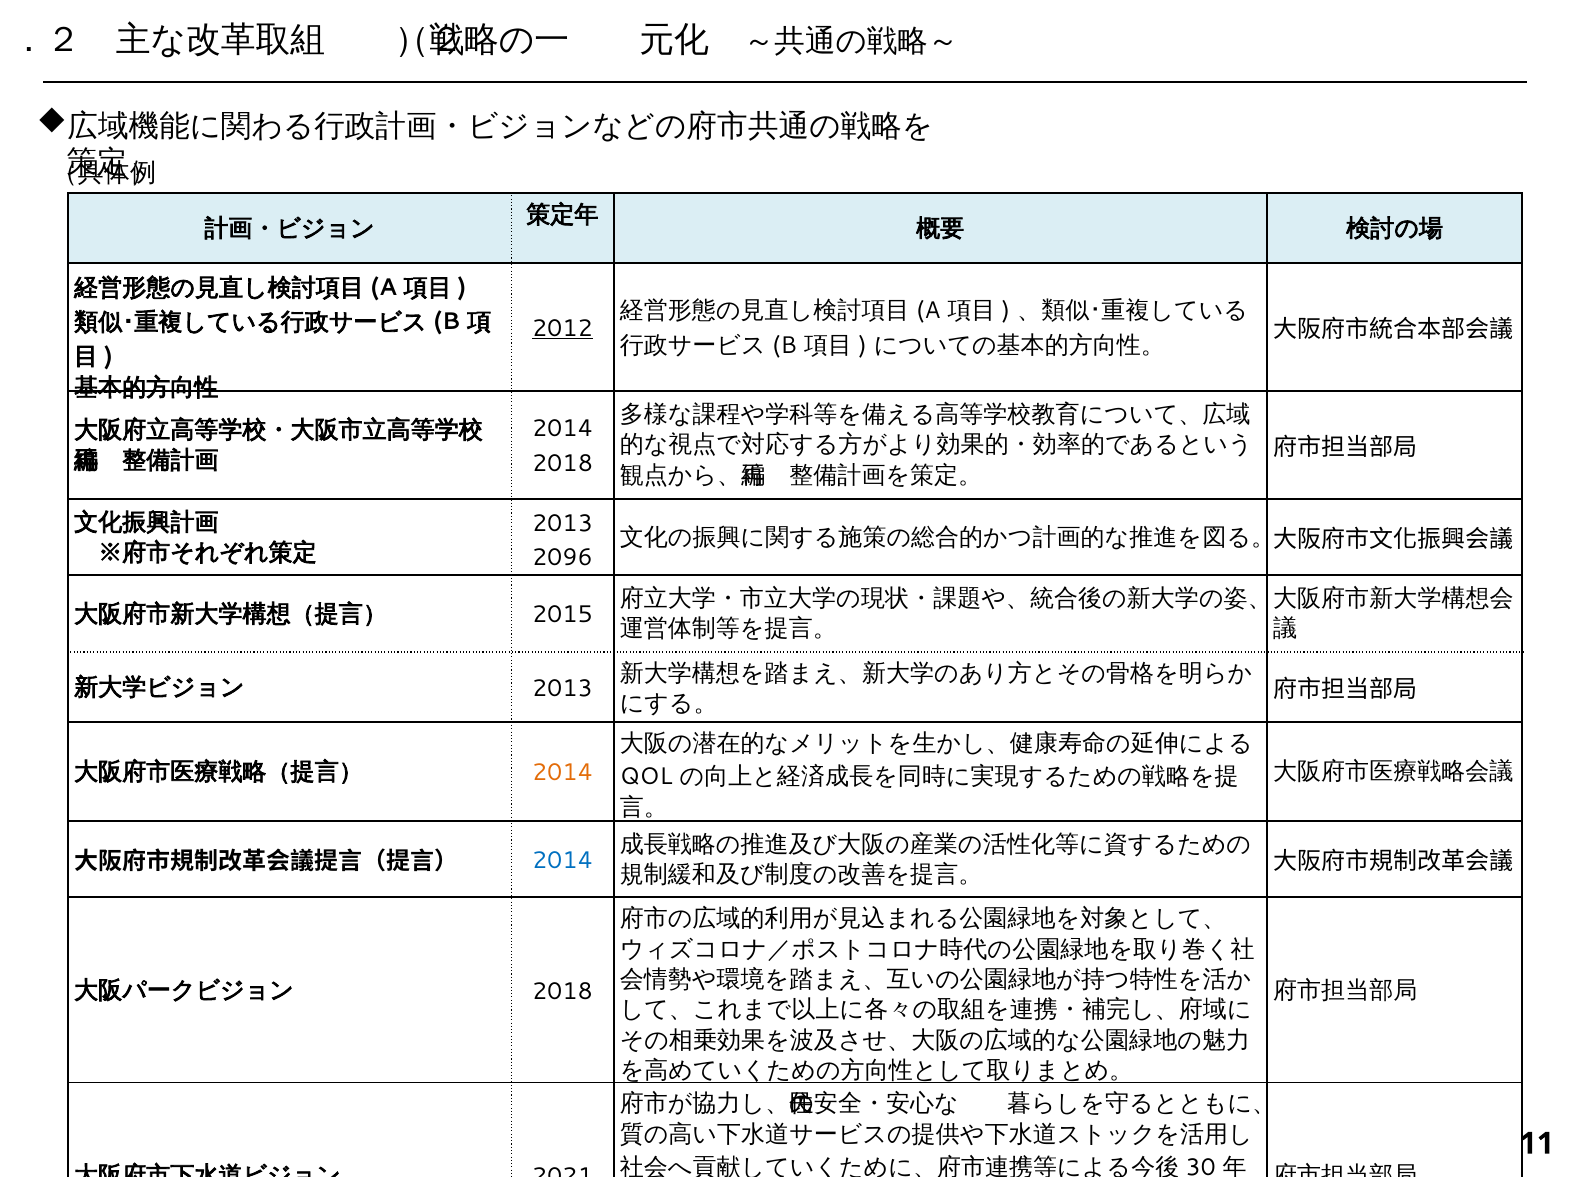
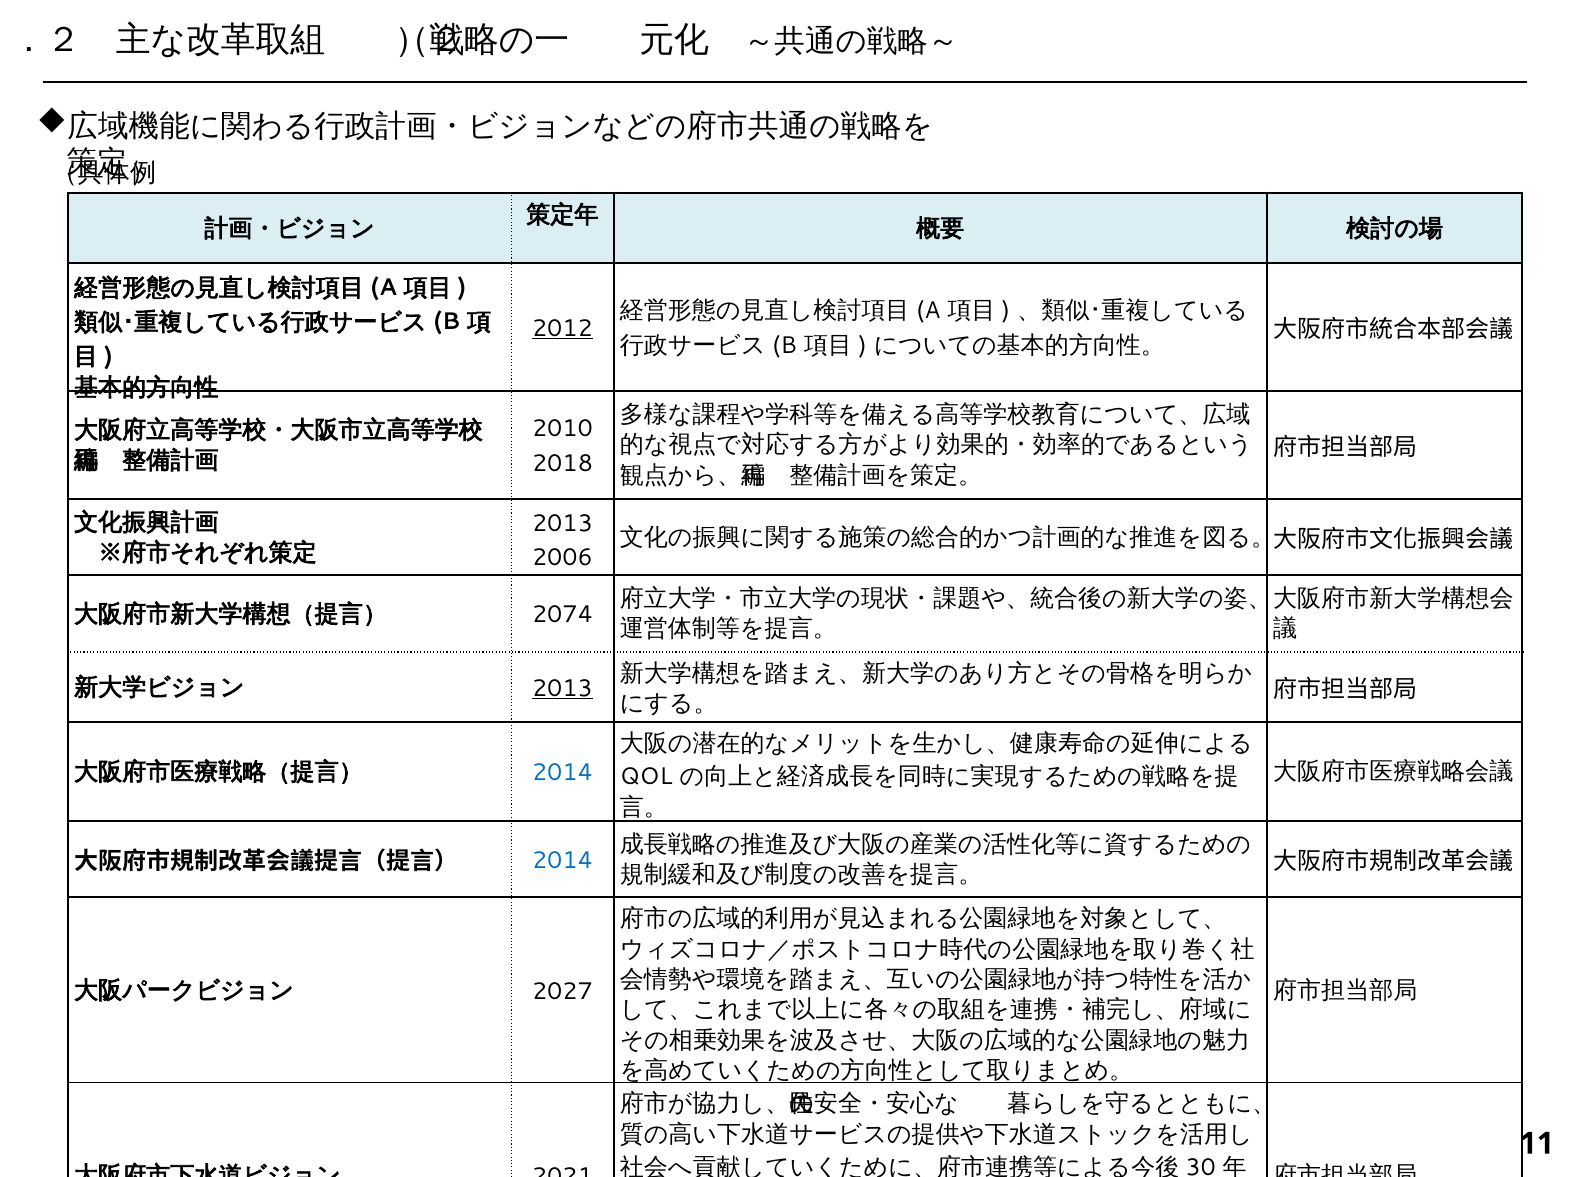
2014: 2014 -> 2010 (562, 429)
2096: 2096 -> 2006 (562, 558)
2015: 2015 -> 2074 (562, 615)
2013 underline: none -> present (562, 689)
2014 colour: orange -> blue (562, 773)
2018: 2018 -> 2027 (562, 992)
